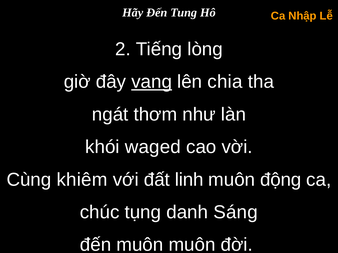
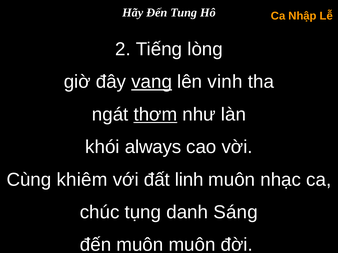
chia: chia -> vinh (225, 82)
thơm underline: none -> present (155, 115)
waged: waged -> always (153, 147)
động: động -> nhạc (281, 180)
